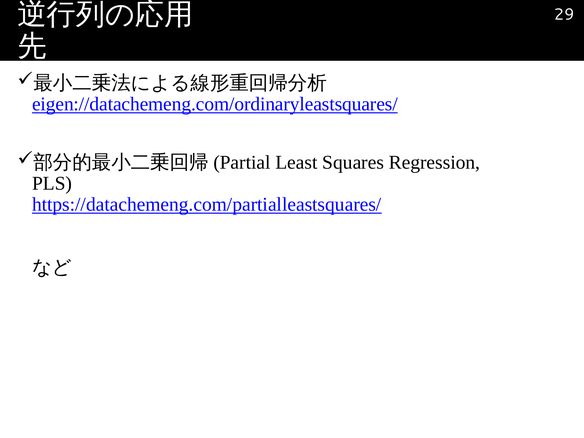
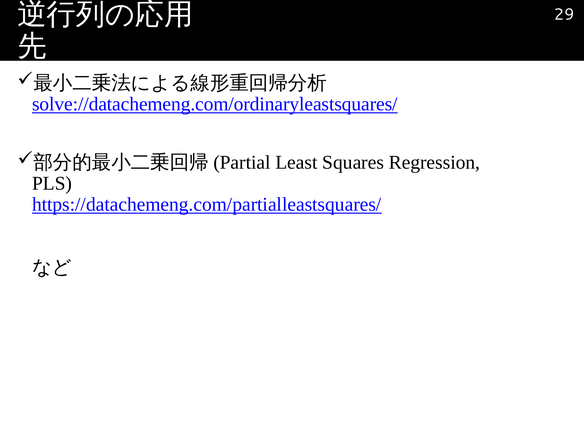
eigen://datachemeng.com/ordinaryleastsquares/: eigen://datachemeng.com/ordinaryleastsquares/ -> solve://datachemeng.com/ordinaryleastsquares/ (215, 104)
